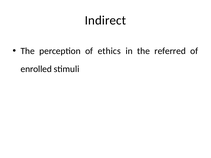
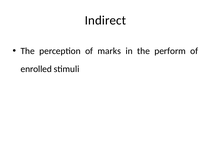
ethics: ethics -> marks (109, 51)
referred: referred -> perform (170, 51)
